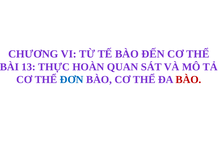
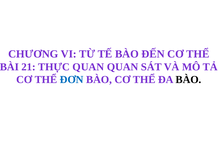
13: 13 -> 21 (29, 67)
THỰC HOÀN: HOÀN -> QUAN (88, 67)
BÀO colour: red -> black (188, 80)
